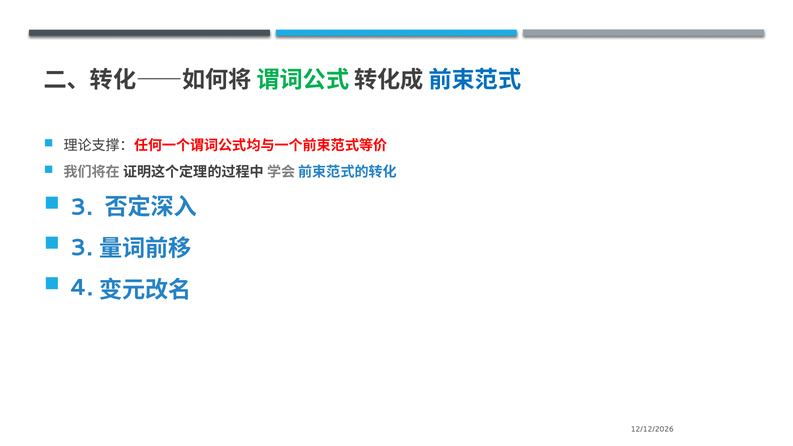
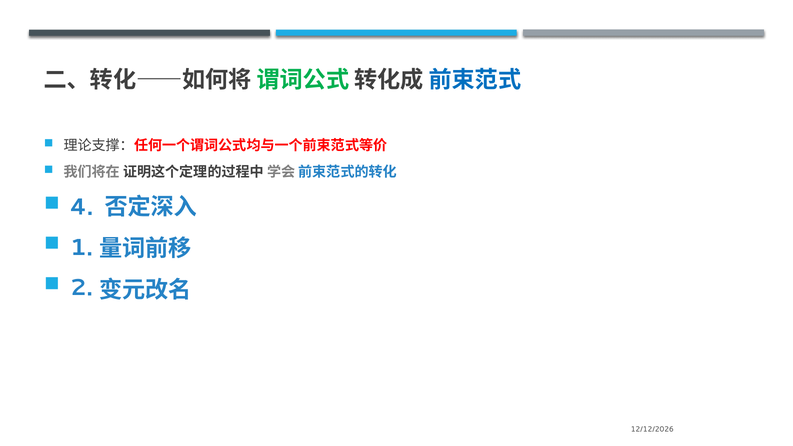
3: 3 -> 4 (81, 207)
3: 3 -> 1 (81, 247)
4: 4 -> 2 (81, 288)
